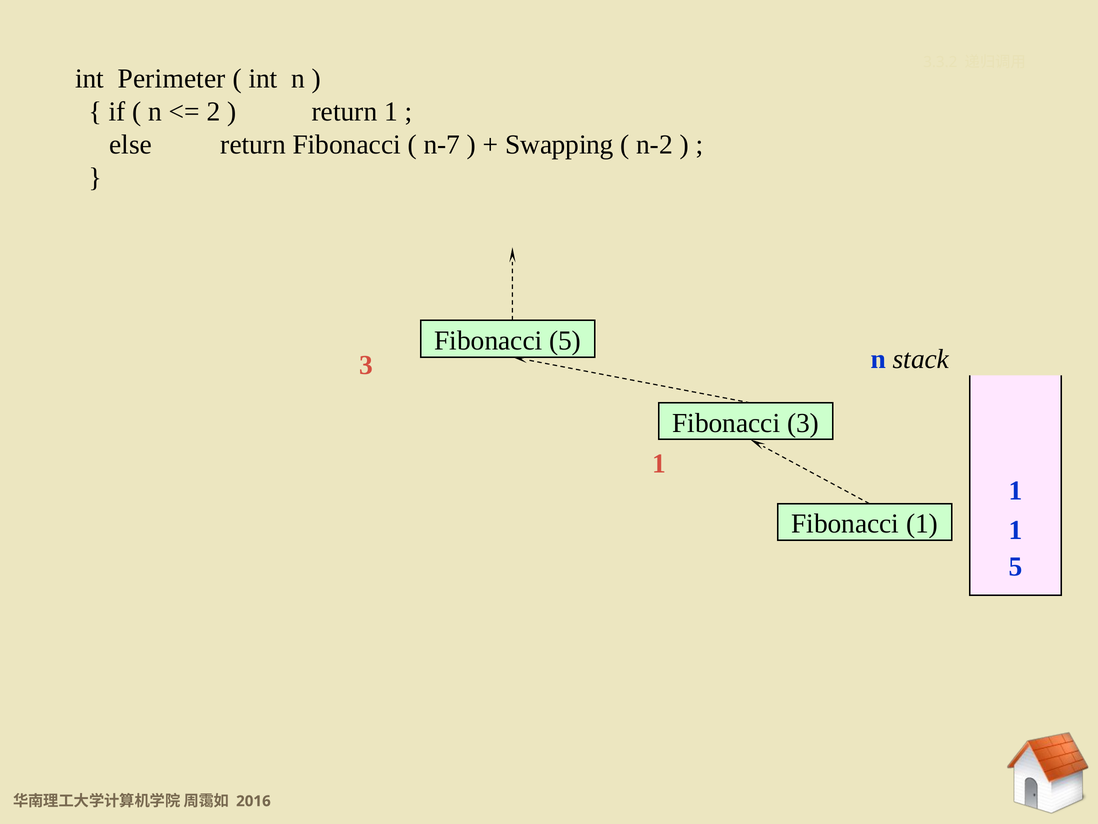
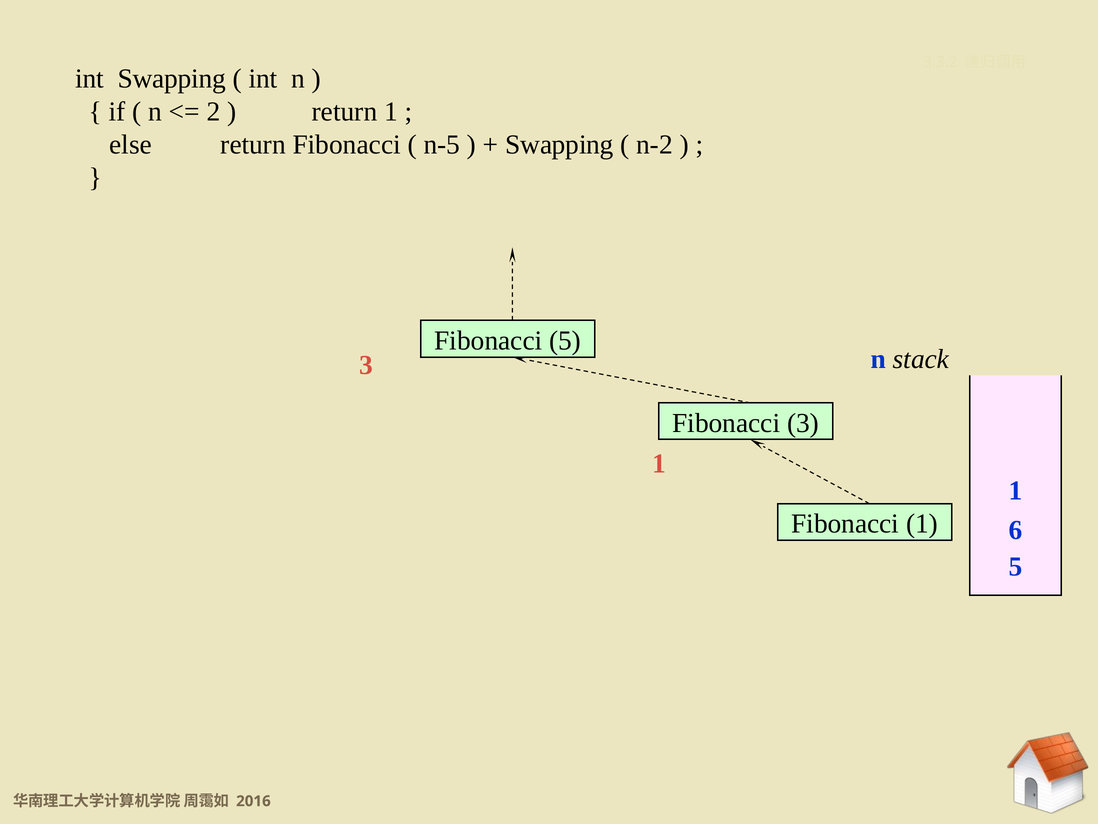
int Perimeter: Perimeter -> Swapping (172, 79)
n-7: n-7 -> n-5 (442, 145)
1: 1 -> 6 (1016, 530)
